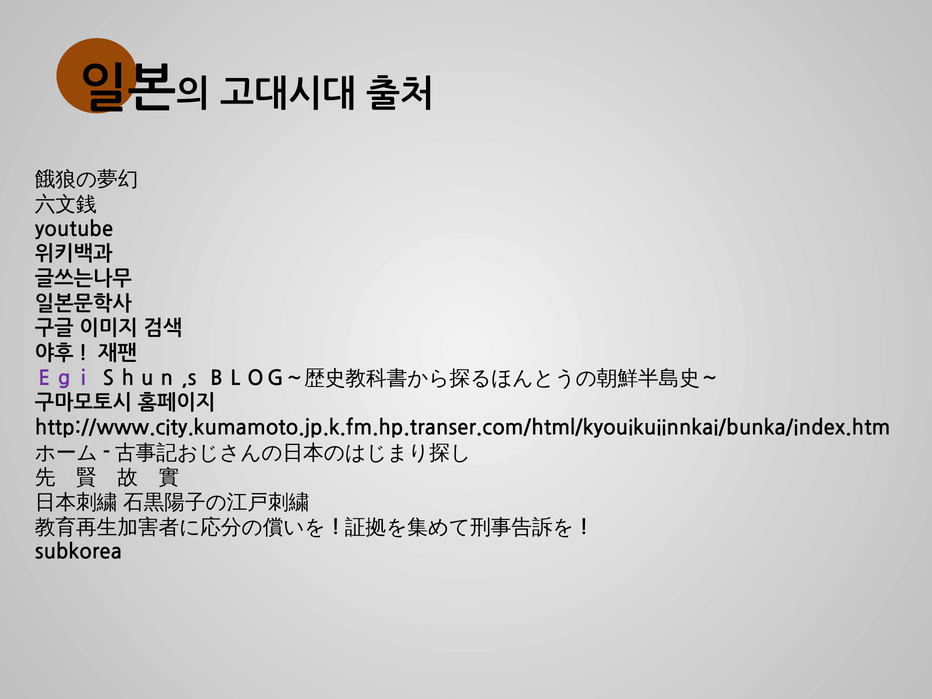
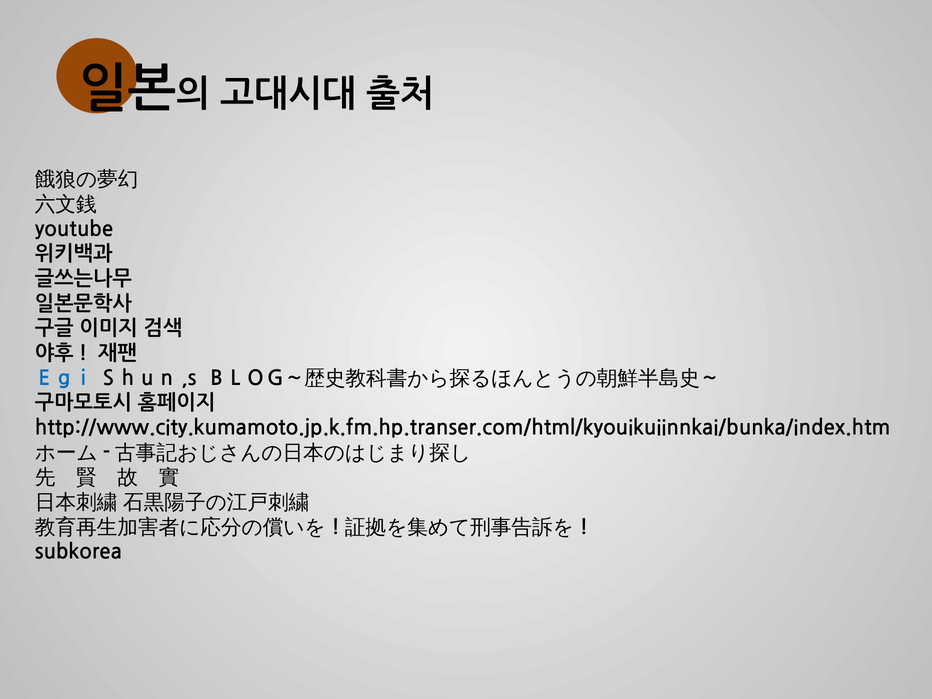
Ｅｇｉ colour: purple -> blue (64, 378)
